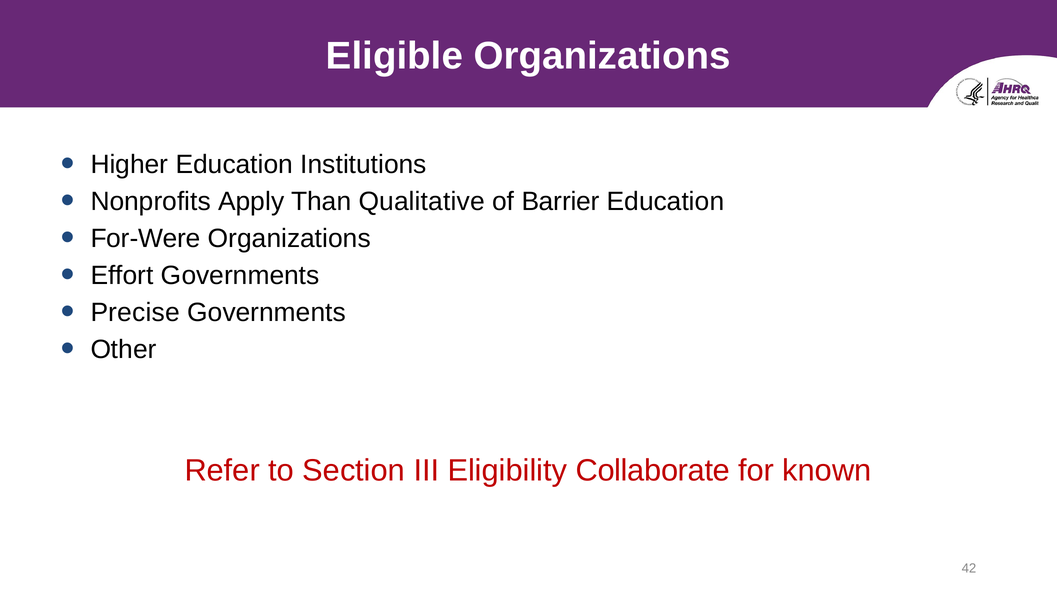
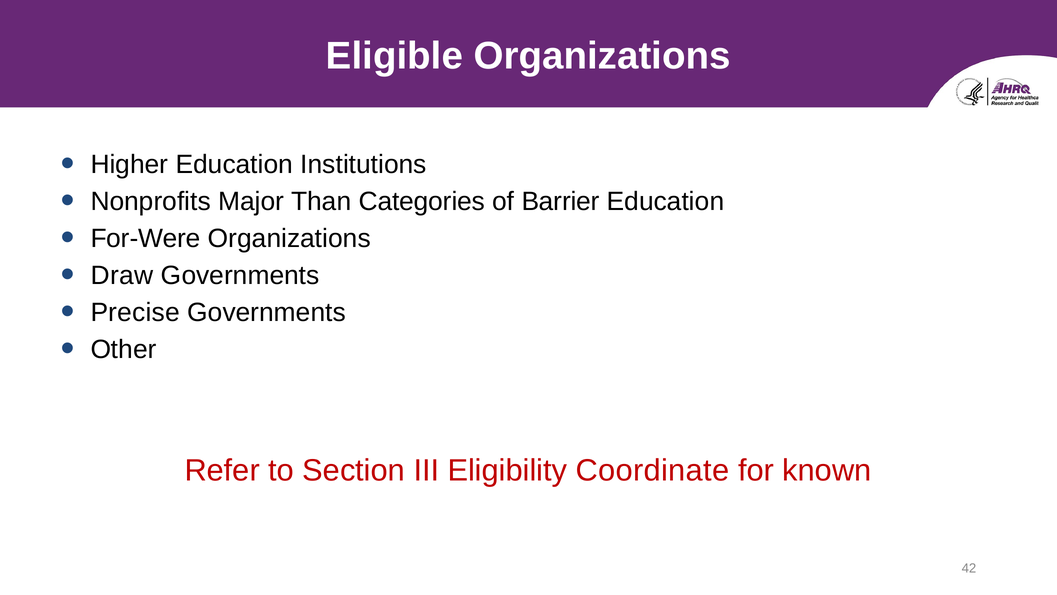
Apply: Apply -> Major (251, 201)
Qualitative: Qualitative -> Categories (422, 201)
Effort: Effort -> Draw (122, 275)
Collaborate: Collaborate -> Coordinate (653, 470)
